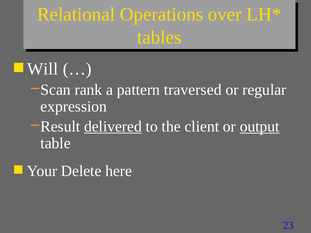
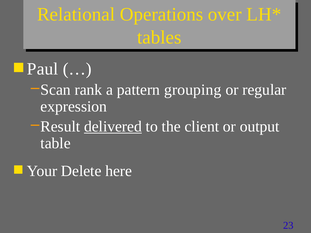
Will: Will -> Paul (43, 69)
traversed: traversed -> grouping (193, 90)
output underline: present -> none (260, 127)
